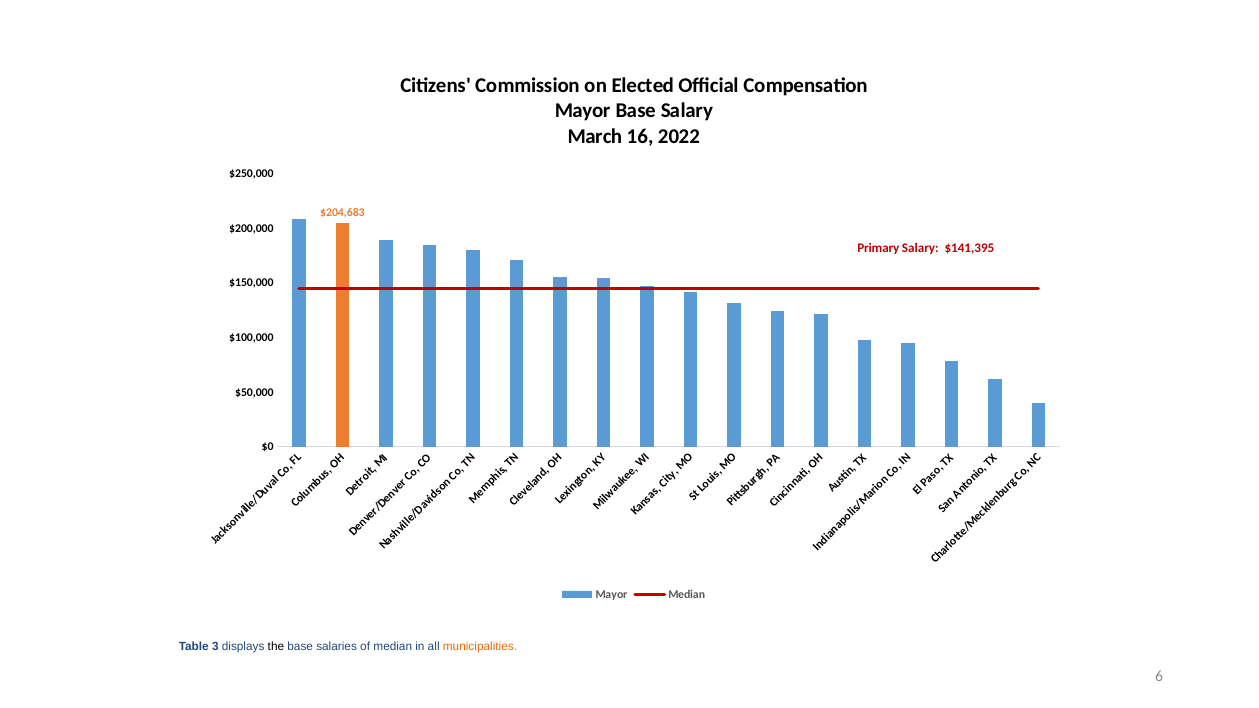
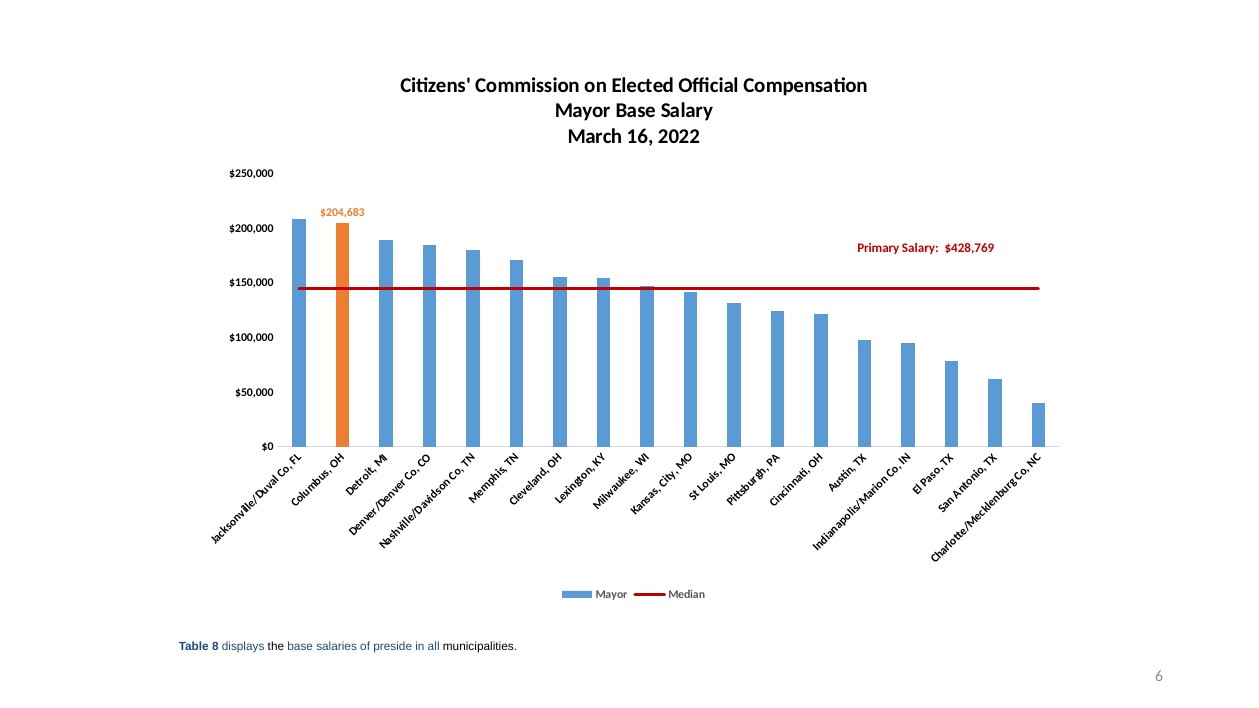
$141,395: $141,395 -> $428,769 (969, 248)
3: 3 -> 8 (215, 647)
of median: median -> preside (393, 647)
municipalities colour: orange -> black (480, 647)
